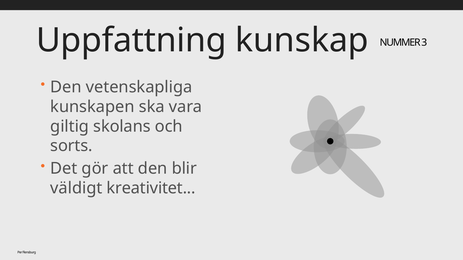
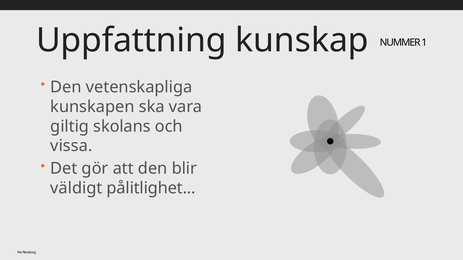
3: 3 -> 1 (424, 43)
sorts: sorts -> vissa (71, 146)
kreativitet: kreativitet -> pålitlighet (151, 188)
